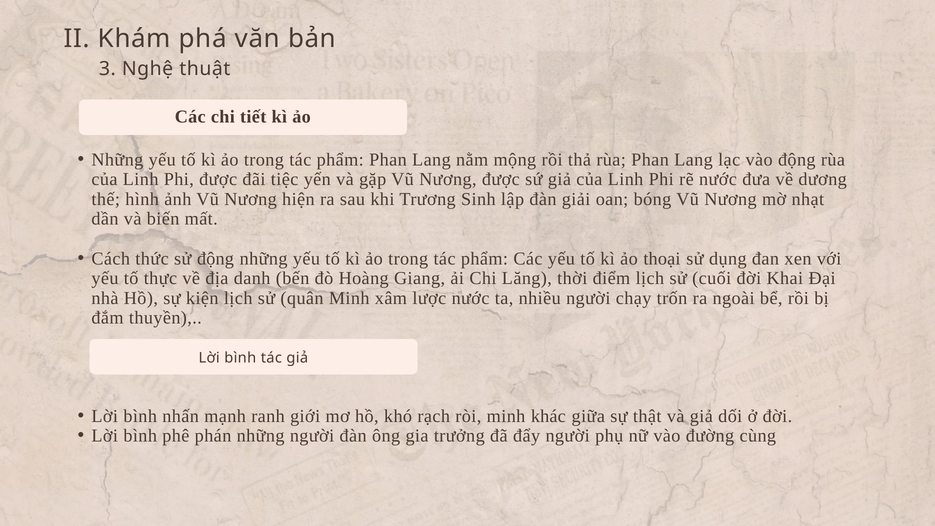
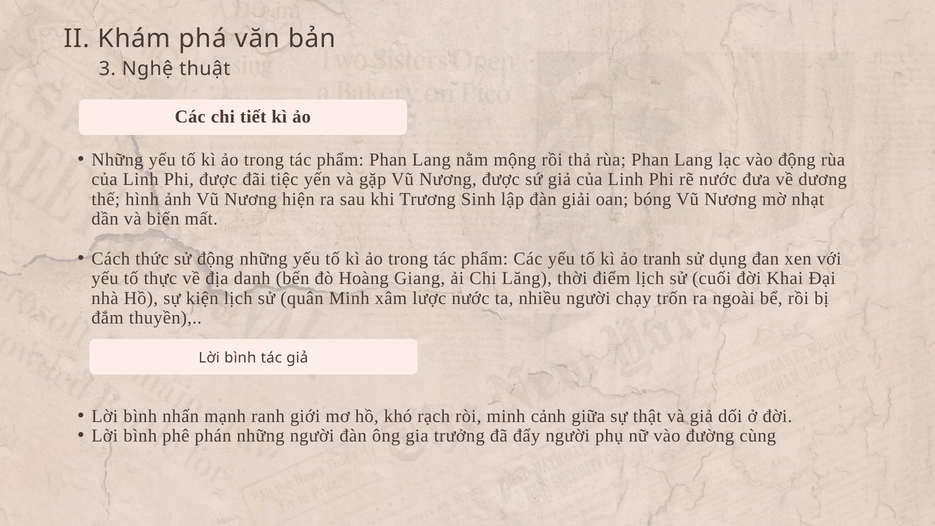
thoại: thoại -> tranh (662, 259)
khác: khác -> cảnh (548, 416)
